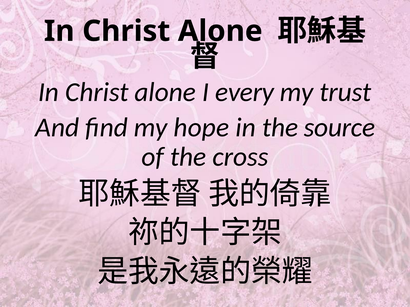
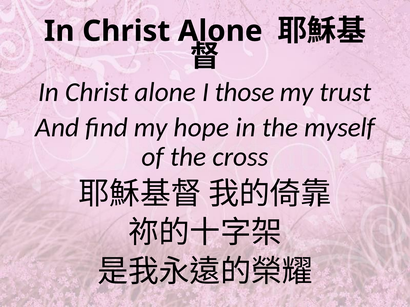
every: every -> those (245, 92)
source: source -> myself (339, 128)
